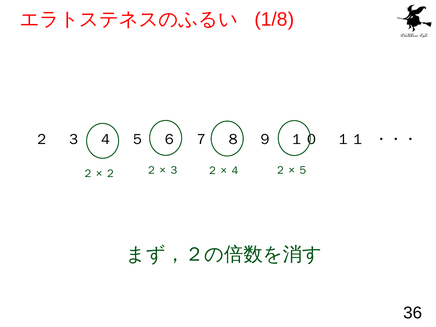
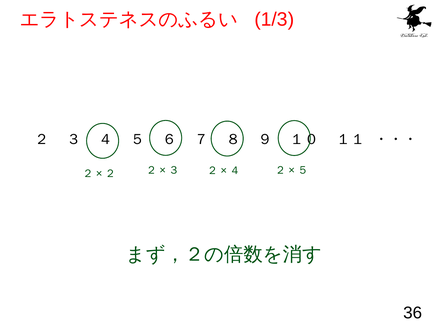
1/8: 1/8 -> 1/3 (274, 19)
